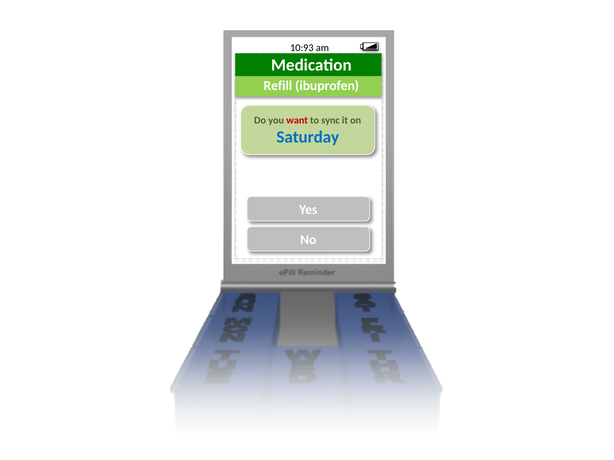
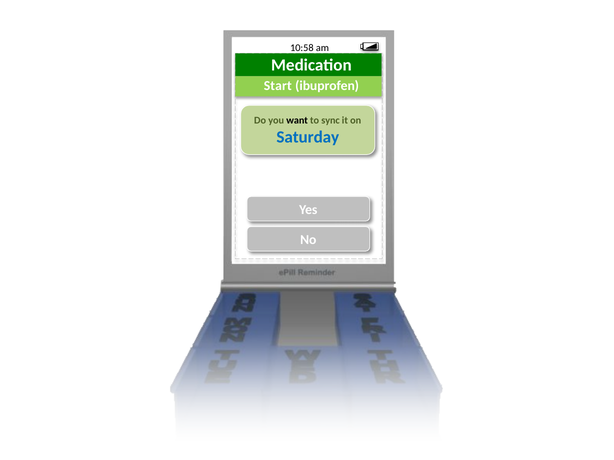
10:93: 10:93 -> 10:58 (302, 48)
Refill: Refill -> Start (278, 86)
want colour: red -> black (297, 121)
